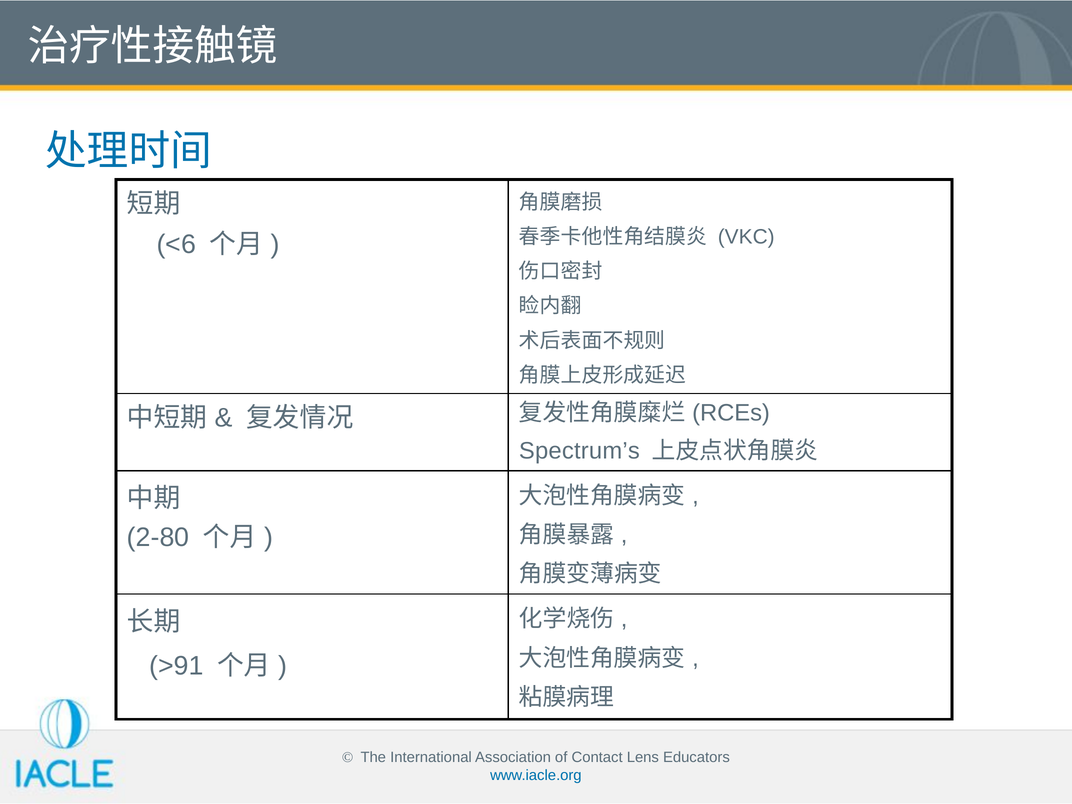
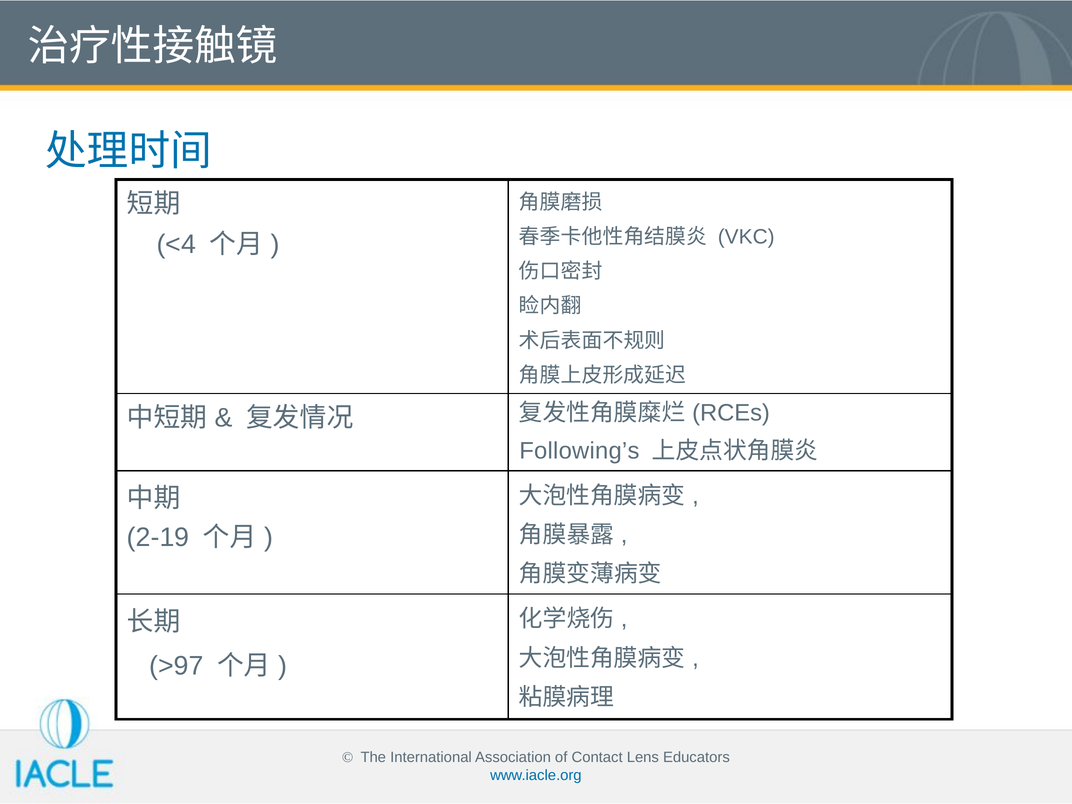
<6: <6 -> <4 (176, 244)
Spectrum’s: Spectrum’s -> Following’s (579, 451)
2-80: 2-80 -> 2-19 (158, 537)
>91: >91 -> >97 (176, 666)
